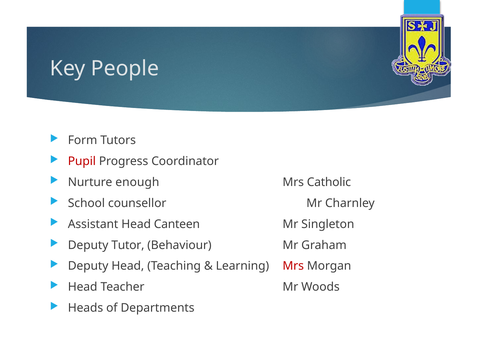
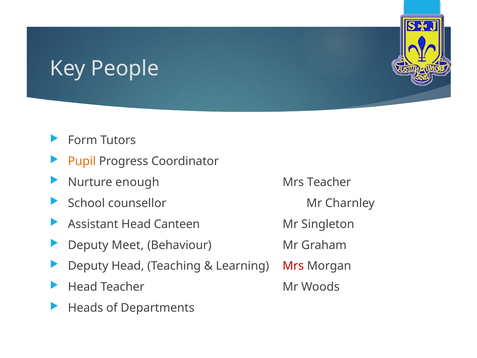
Pupil colour: red -> orange (82, 161)
Mrs Catholic: Catholic -> Teacher (329, 182)
Tutor: Tutor -> Meet (128, 245)
